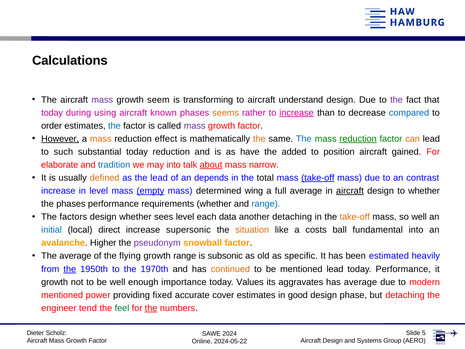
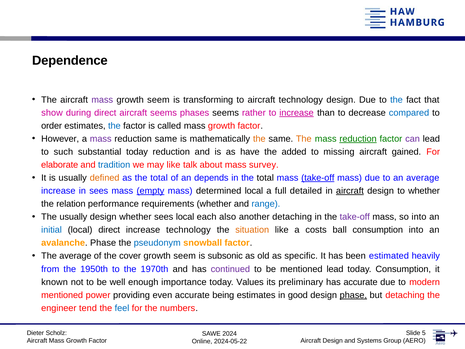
Calculations: Calculations -> Dependence (70, 61)
aircraft understand: understand -> technology (301, 100)
the colour: purple -> blue (396, 100)
today: today -> show (52, 113)
during using: using -> direct (105, 113)
aircraft known: known -> seems (164, 113)
seems colour: orange -> black (226, 113)
mass colour: purple -> black (195, 126)
However underline: present -> none (60, 139)
mass colour: orange -> purple (101, 139)
reduction effect: effect -> same (166, 139)
The colour: blue -> orange (304, 139)
can colour: orange -> purple (413, 139)
position: position -> missing (339, 152)
may into: into -> like (174, 165)
about underline: present -> none (211, 165)
narrow: narrow -> survey (264, 165)
as the lead: lead -> total (159, 178)
an contrast: contrast -> average (423, 178)
in level: level -> sees (99, 191)
determined wing: wing -> local (254, 191)
full average: average -> detailed (306, 191)
the phases: phases -> relation (71, 204)
The factors: factors -> usually (73, 217)
sees level: level -> local (185, 217)
data: data -> also (228, 217)
take-off colour: orange -> purple (355, 217)
so well: well -> into (419, 217)
increase supersonic: supersonic -> technology (188, 230)
ball fundamental: fundamental -> consumption (378, 230)
avalanche Higher: Higher -> Phase (103, 243)
pseudonym colour: purple -> blue (157, 243)
flying: flying -> cover (130, 256)
range: range -> seem (185, 256)
the underline: present -> none (70, 269)
continued colour: orange -> purple (230, 269)
today Performance: Performance -> Consumption (403, 269)
growth: growth -> known (55, 282)
aggravates: aggravates -> preliminary (301, 282)
has average: average -> accurate (361, 282)
fixed: fixed -> even (162, 295)
cover: cover -> being (223, 295)
phase underline: none -> present (353, 295)
feel colour: green -> blue (122, 308)
the underline: present -> none (151, 308)
